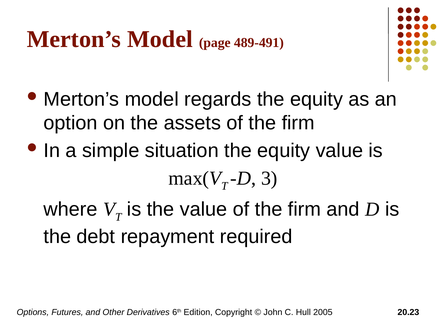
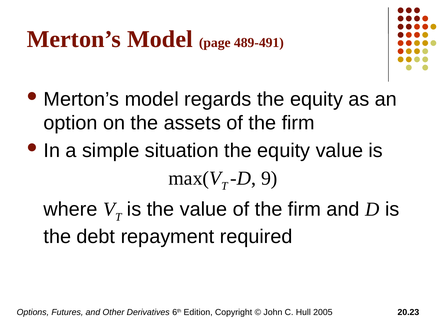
3: 3 -> 9 (269, 179)
